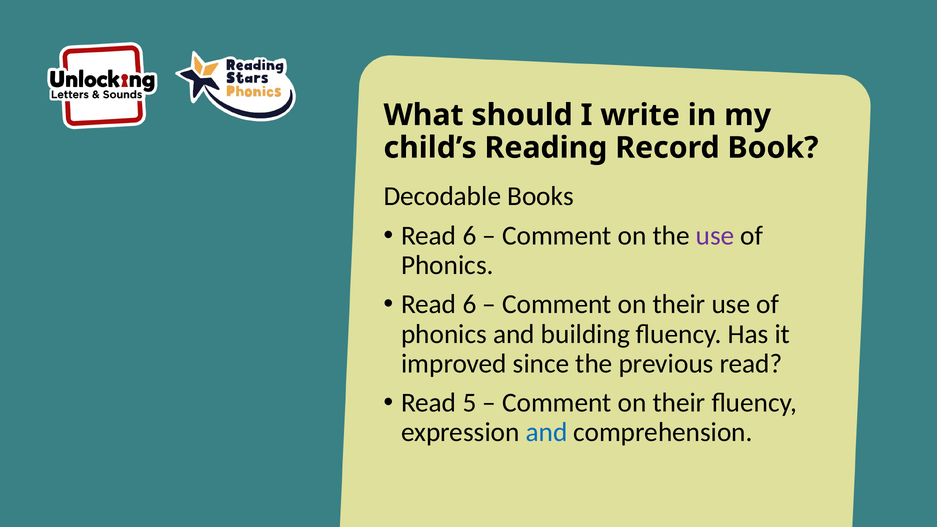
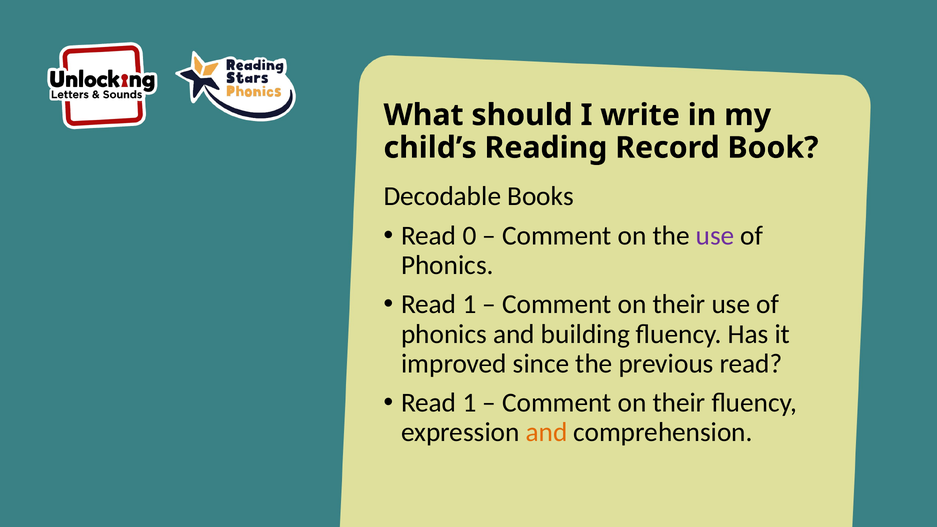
6: 6 -> 0 (469, 236)
6: 6 -> 1 (469, 305)
5: 5 -> 1 (469, 403)
and colour: blue -> orange (546, 432)
